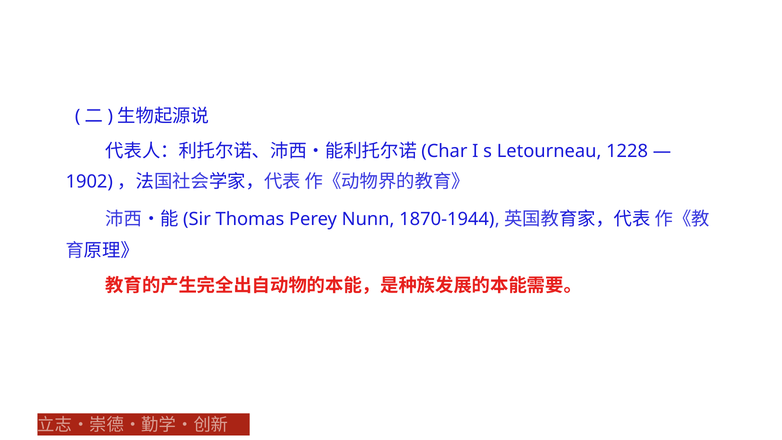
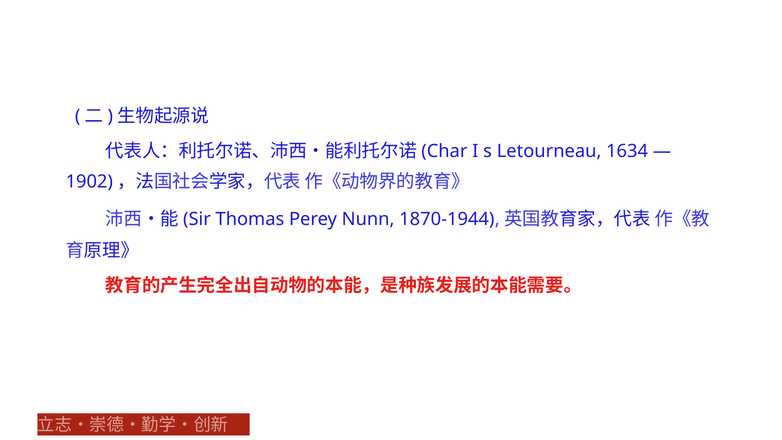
1228: 1228 -> 1634 (627, 151)
